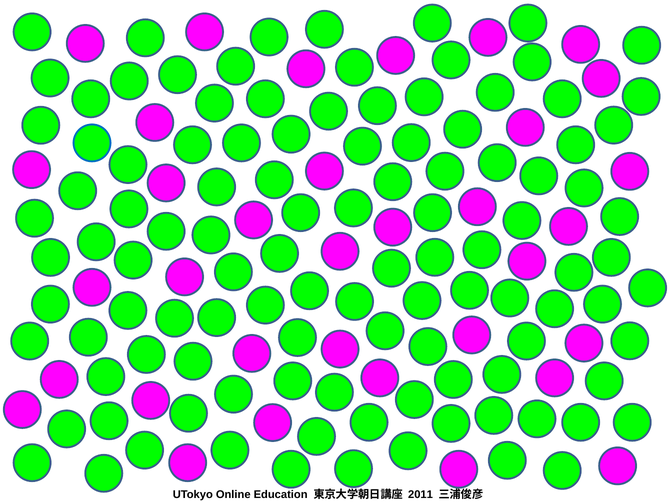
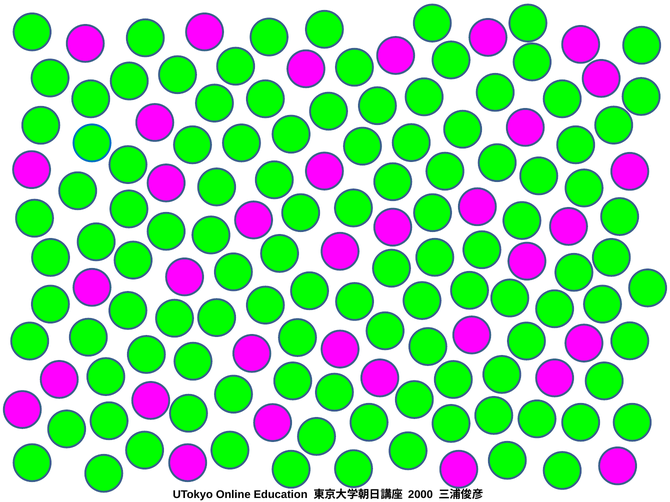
2011: 2011 -> 2000 (420, 495)
